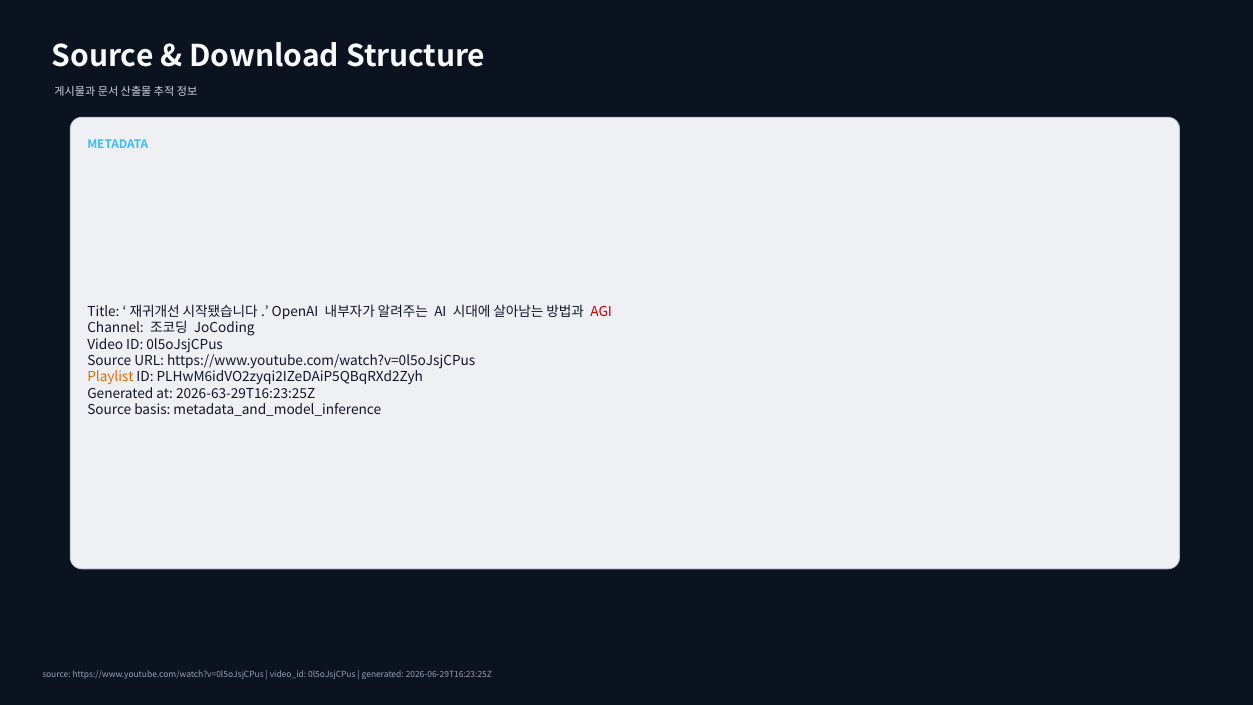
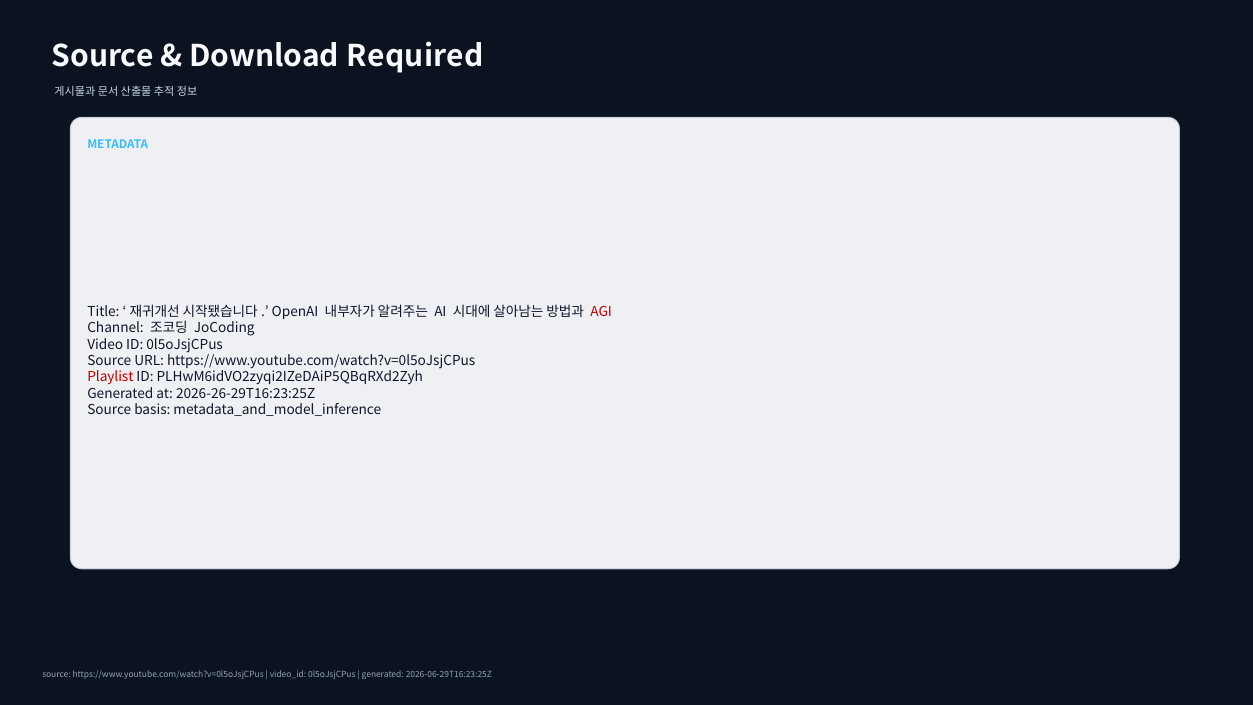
Structure: Structure -> Required (415, 56)
Playlist colour: orange -> red (110, 377)
2026-63-29T16:23:25Z: 2026-63-29T16:23:25Z -> 2026-26-29T16:23:25Z (246, 394)
